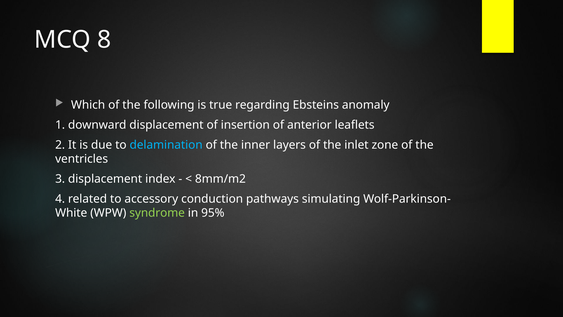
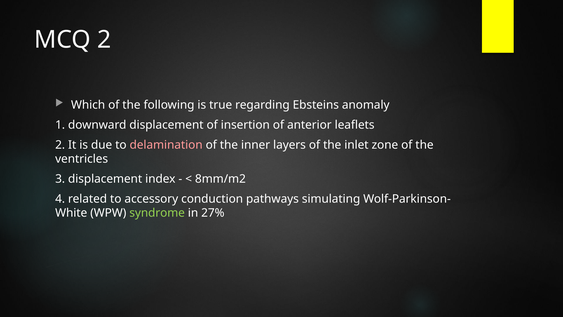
MCQ 8: 8 -> 2 (104, 40)
delamination colour: light blue -> pink (166, 145)
95%: 95% -> 27% (213, 213)
